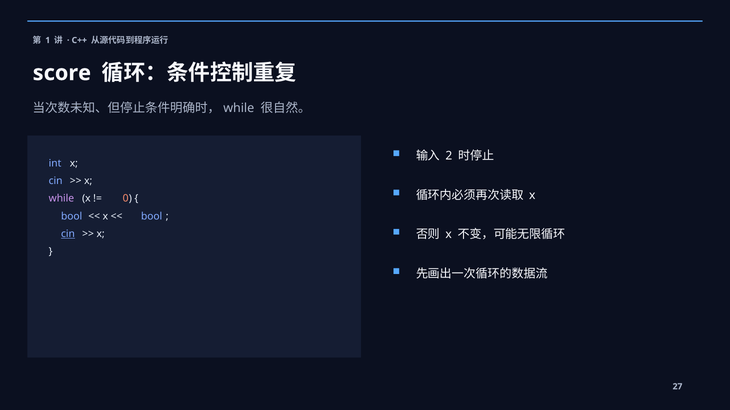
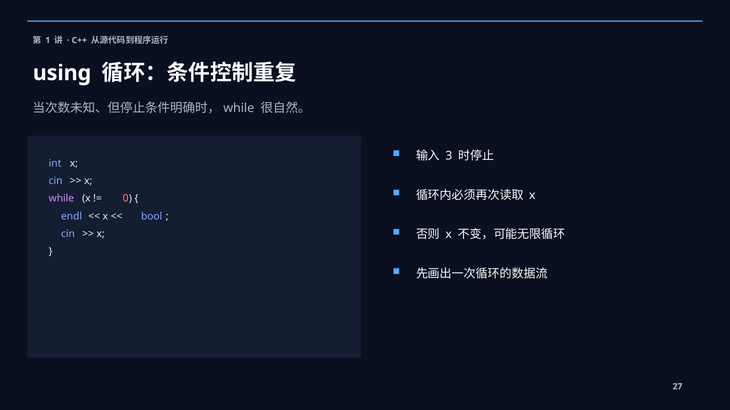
score: score -> using (62, 73)
2: 2 -> 3 (449, 156)
bool: bool -> endl (72, 217)
cin underline: present -> none (68, 234)
